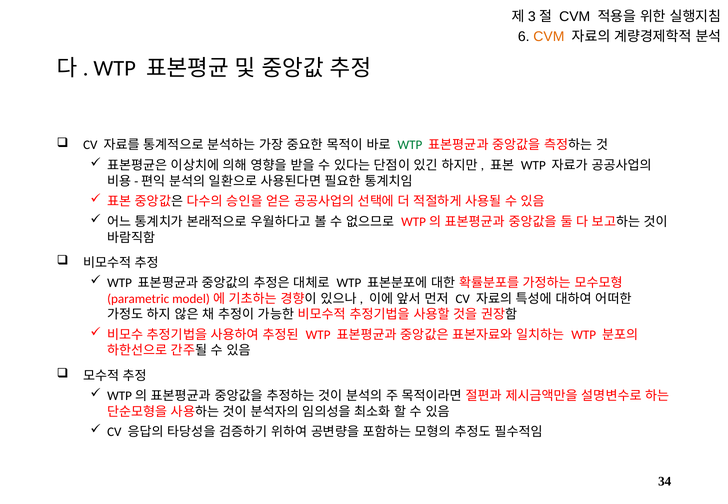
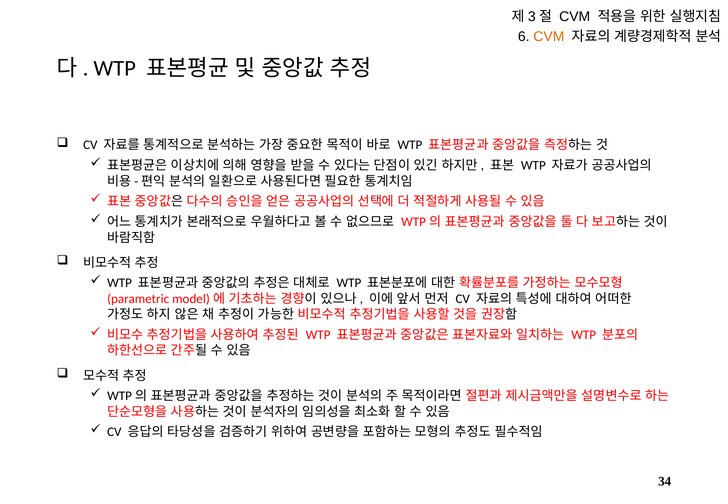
WTP colour: green -> black (410, 145)
